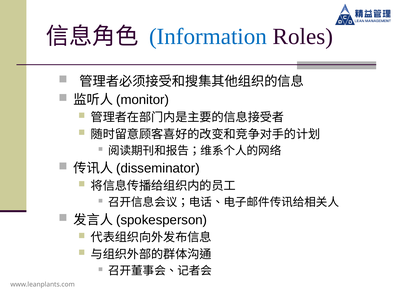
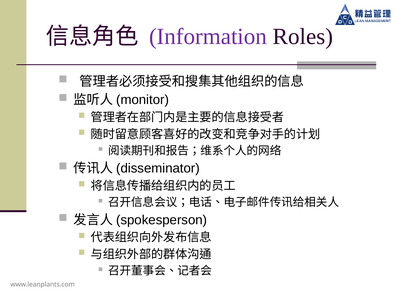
Information colour: blue -> purple (208, 36)
